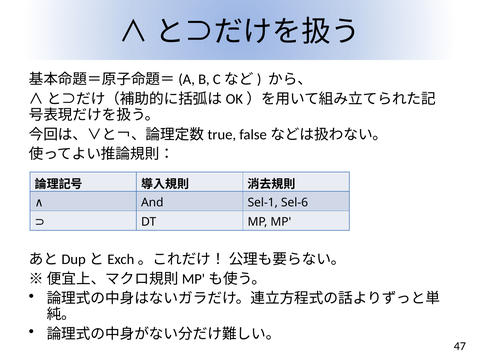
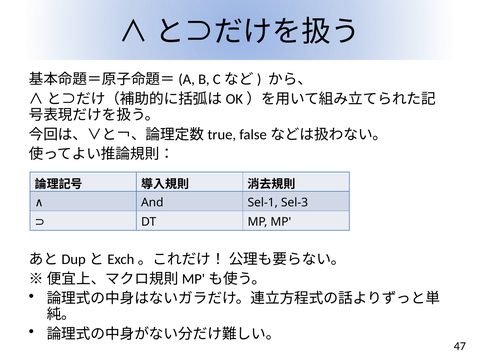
Sel-6: Sel-6 -> Sel-3 (294, 203)
